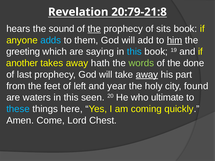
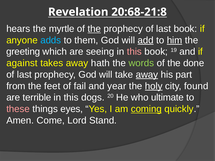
20:79-21:8: 20:79-21:8 -> 20:68-21:8 (139, 12)
sound: sound -> myrtle (62, 29)
prophecy of sits: sits -> last (164, 29)
add underline: none -> present (146, 40)
saying: saying -> seeing (100, 52)
this colour: light blue -> pink (134, 52)
another: another -> against (22, 63)
left: left -> fail (80, 86)
holy underline: none -> present (154, 86)
waters: waters -> terrible (37, 98)
seen: seen -> dogs (93, 98)
these colour: light blue -> pink (18, 109)
here: here -> eyes (72, 109)
coming underline: none -> present (146, 109)
Chest: Chest -> Stand (103, 121)
